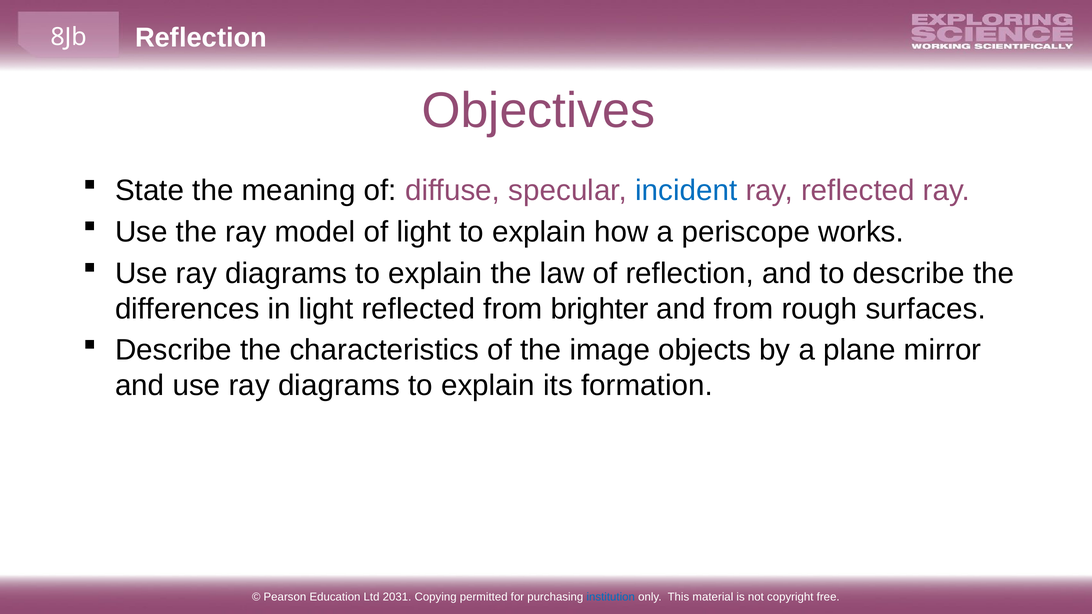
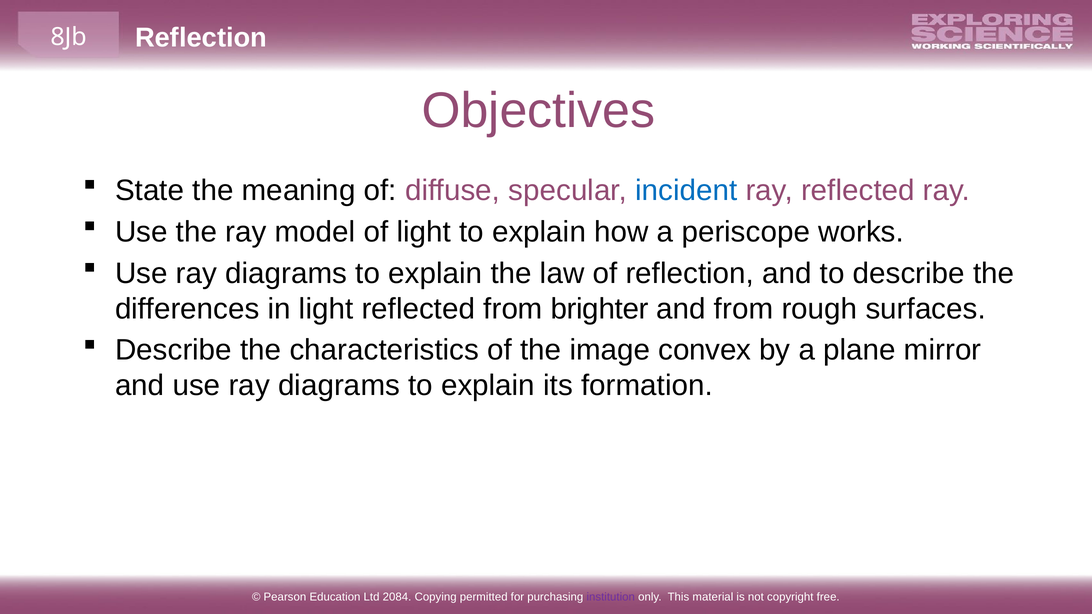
objects: objects -> convex (705, 350)
2031: 2031 -> 2084 (397, 597)
institution colour: blue -> purple (611, 597)
